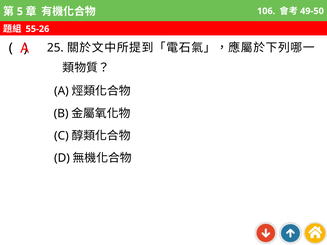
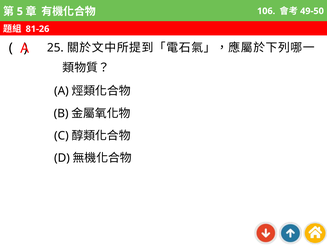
55-26: 55-26 -> 81-26 (37, 29)
